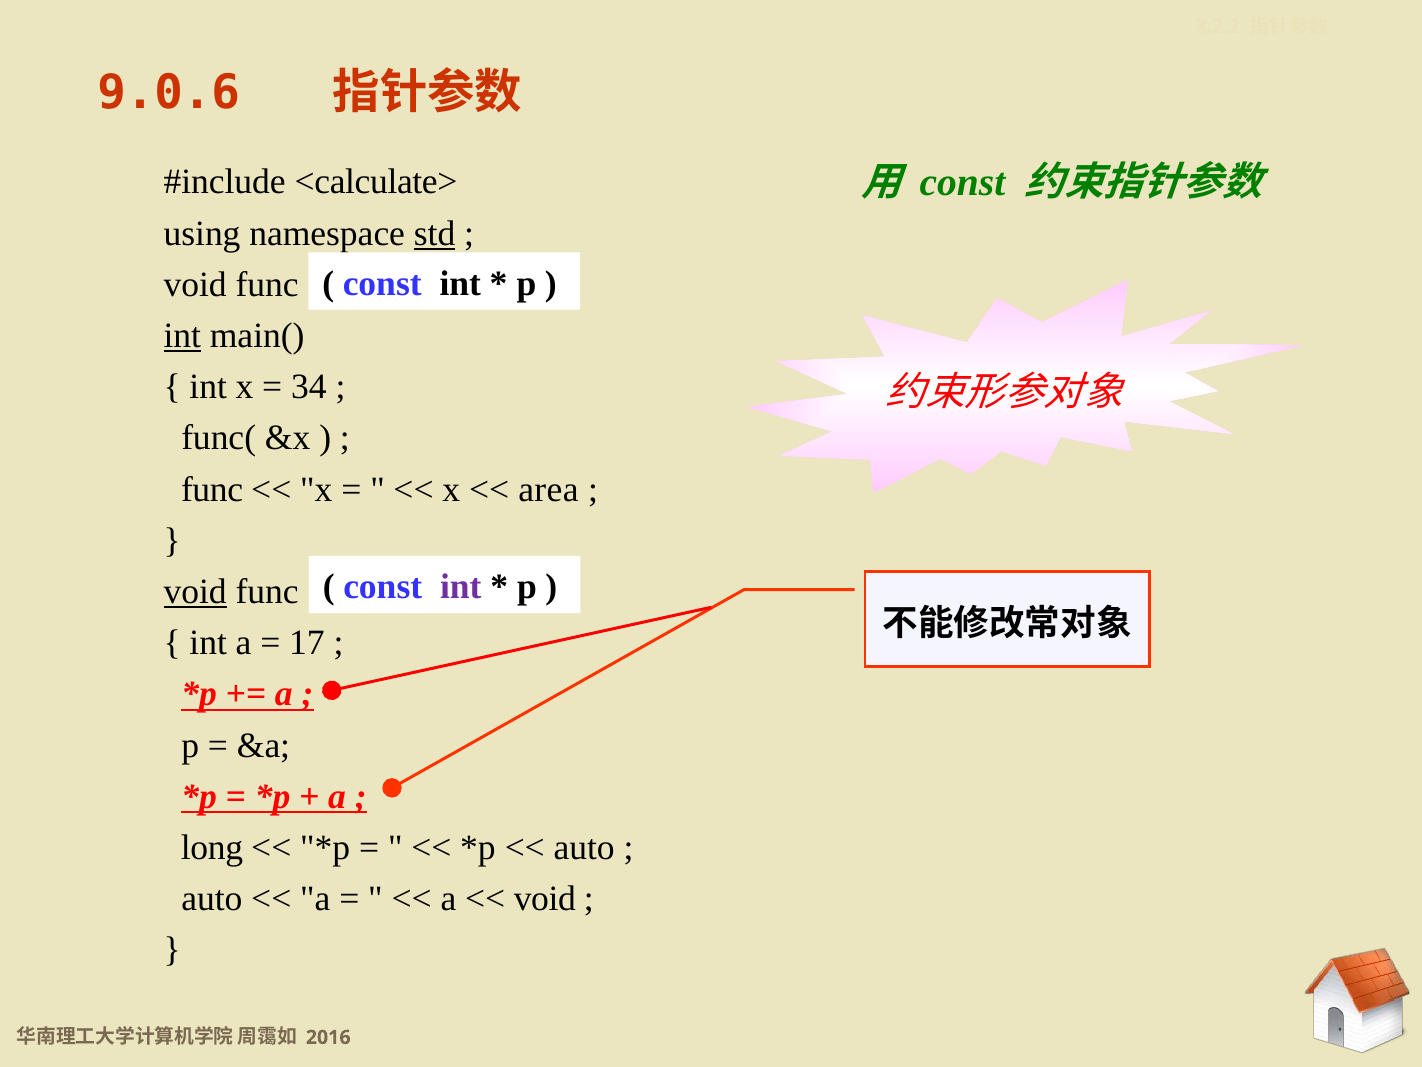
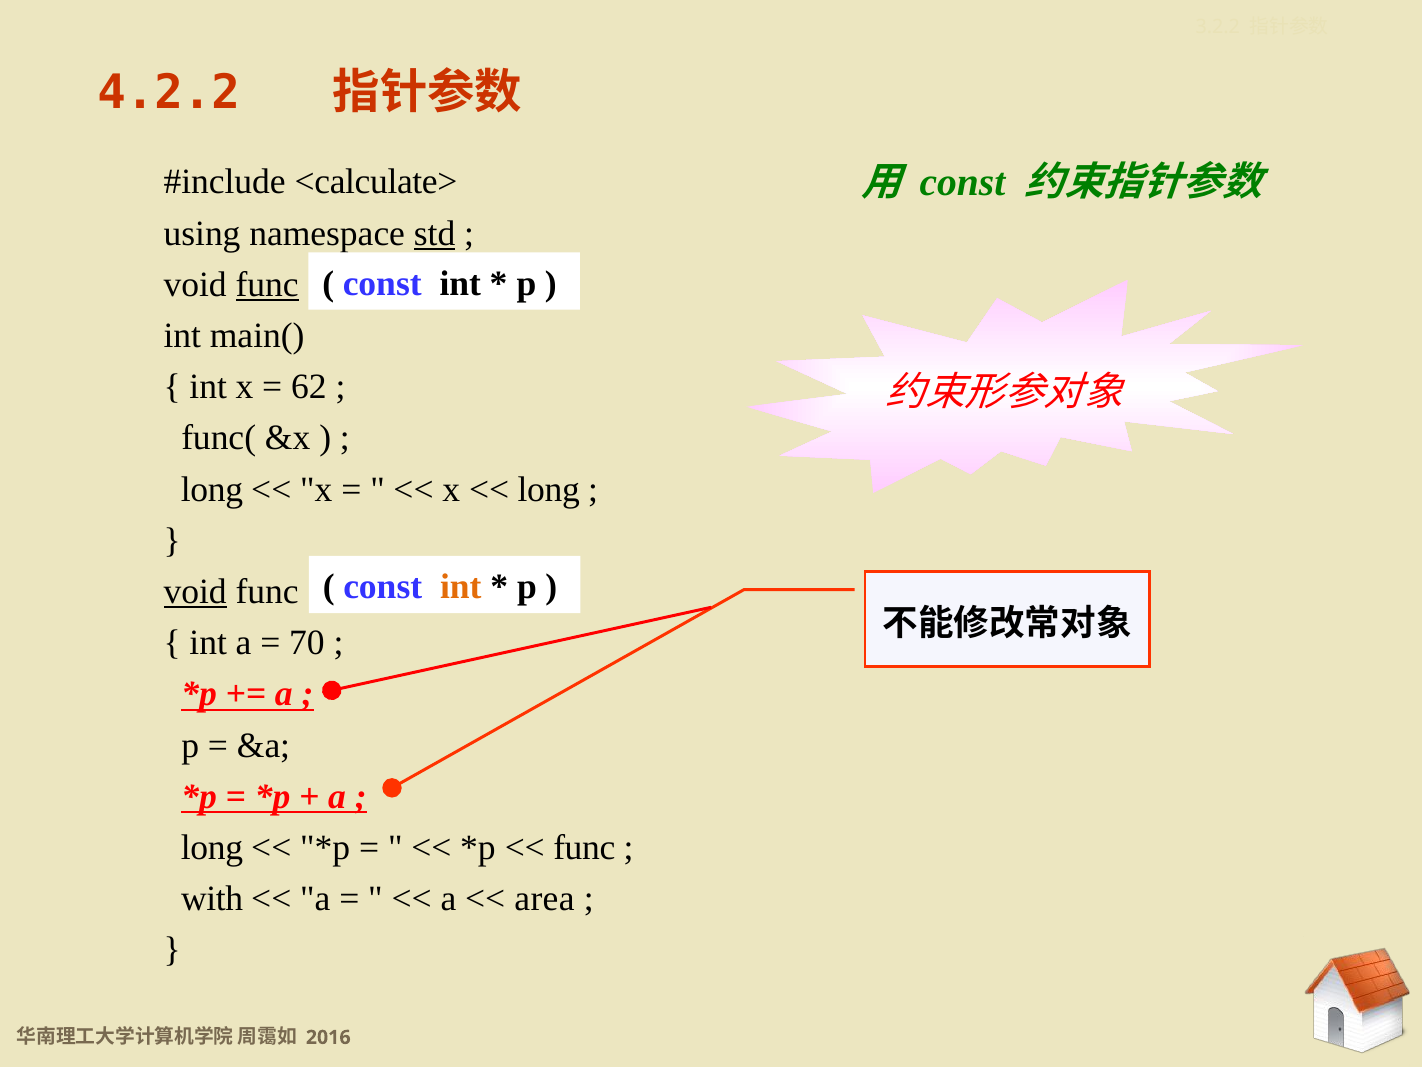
9.0.6: 9.0.6 -> 4.2.2 (169, 93)
func underline: none -> present (267, 284)
int underline: present -> none (182, 336)
34: 34 -> 62 (309, 387)
func: func -> long (212, 489)
area: area -> long (549, 489)
int colour: purple -> orange (461, 587)
17: 17 -> 70 (307, 643)
auto: auto -> func (584, 847)
auto: auto -> with (212, 898)
void: void -> area (544, 898)
